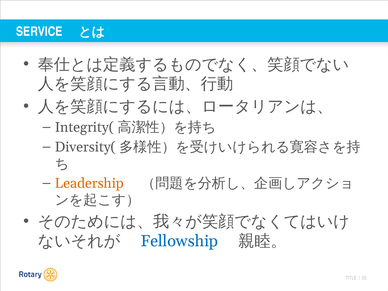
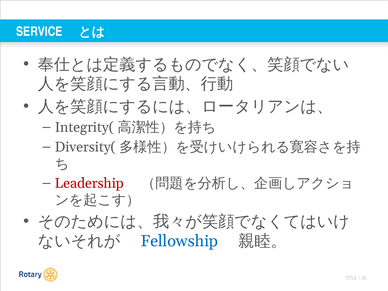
Leadership colour: orange -> red (89, 183)
